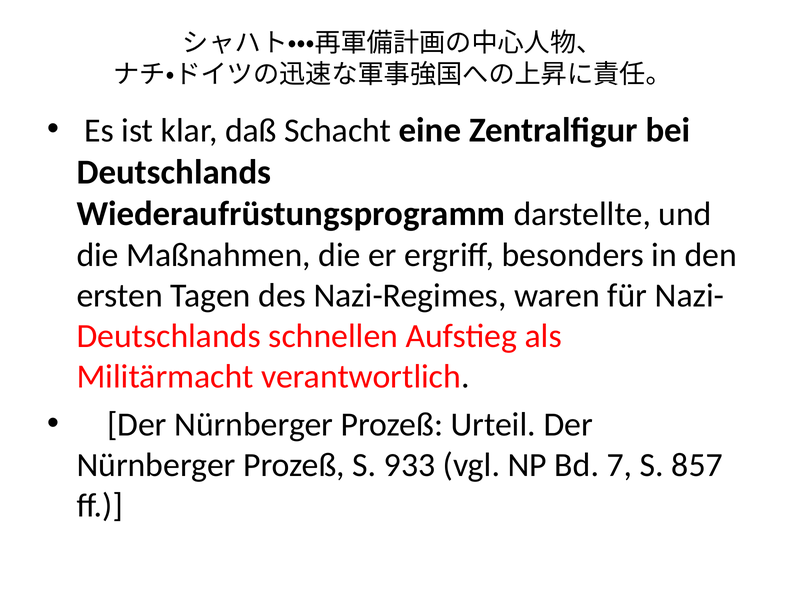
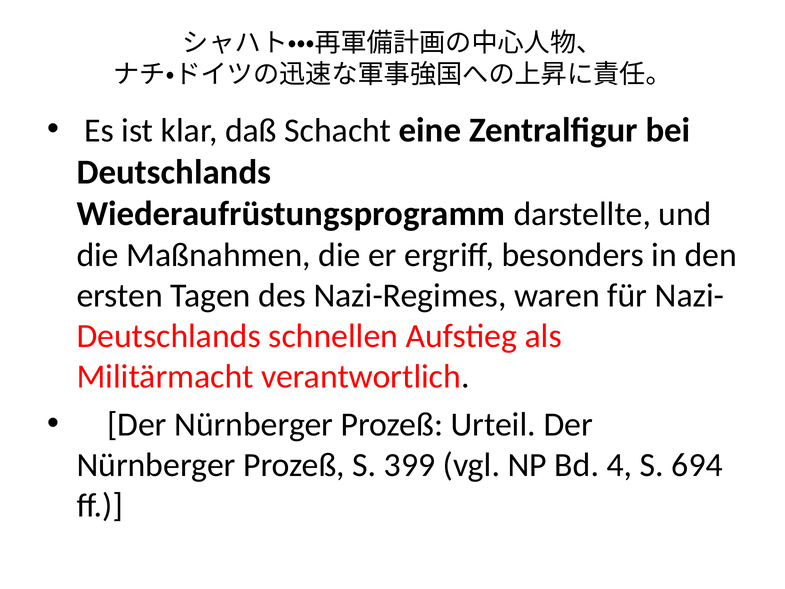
933: 933 -> 399 (410, 465)
7: 7 -> 4 (620, 465)
857: 857 -> 694 (697, 465)
